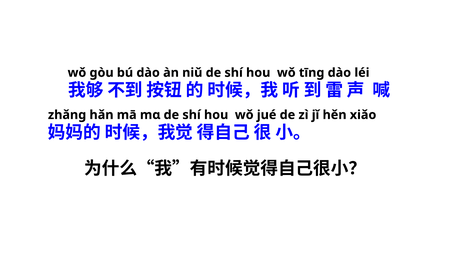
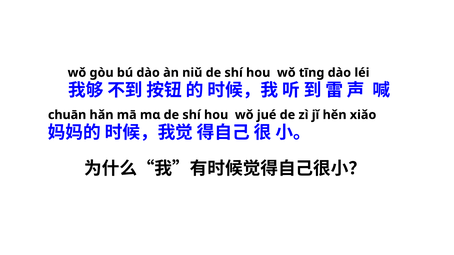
zhǎnɡ: zhǎnɡ -> chuān (67, 115)
